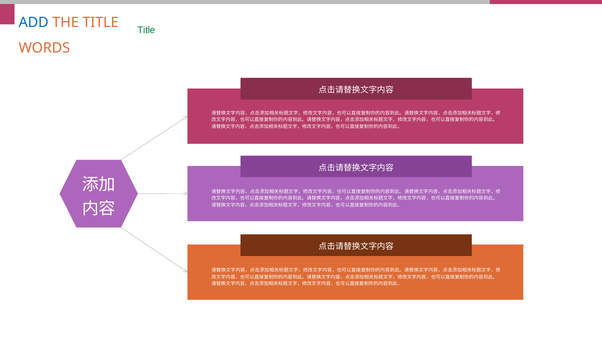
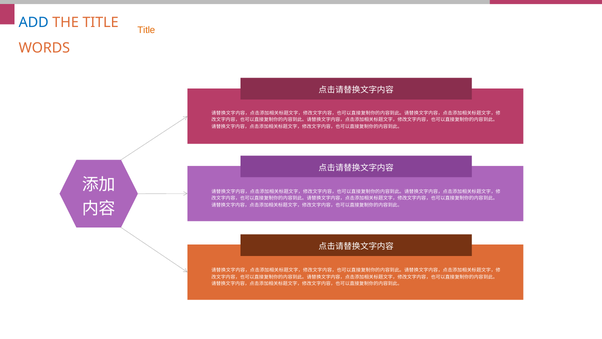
Title colour: green -> orange (146, 30)
